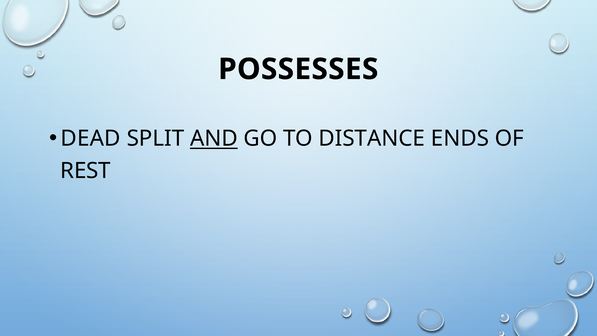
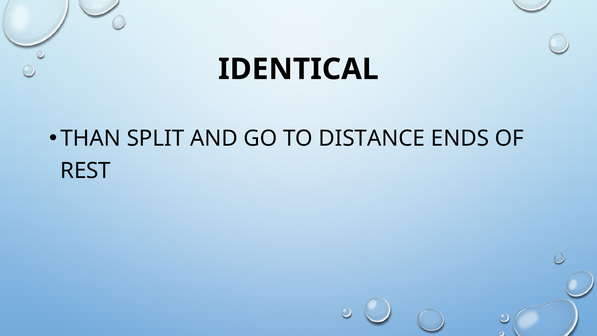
POSSESSES: POSSESSES -> IDENTICAL (298, 69)
DEAD: DEAD -> THAN (91, 138)
AND underline: present -> none (214, 138)
